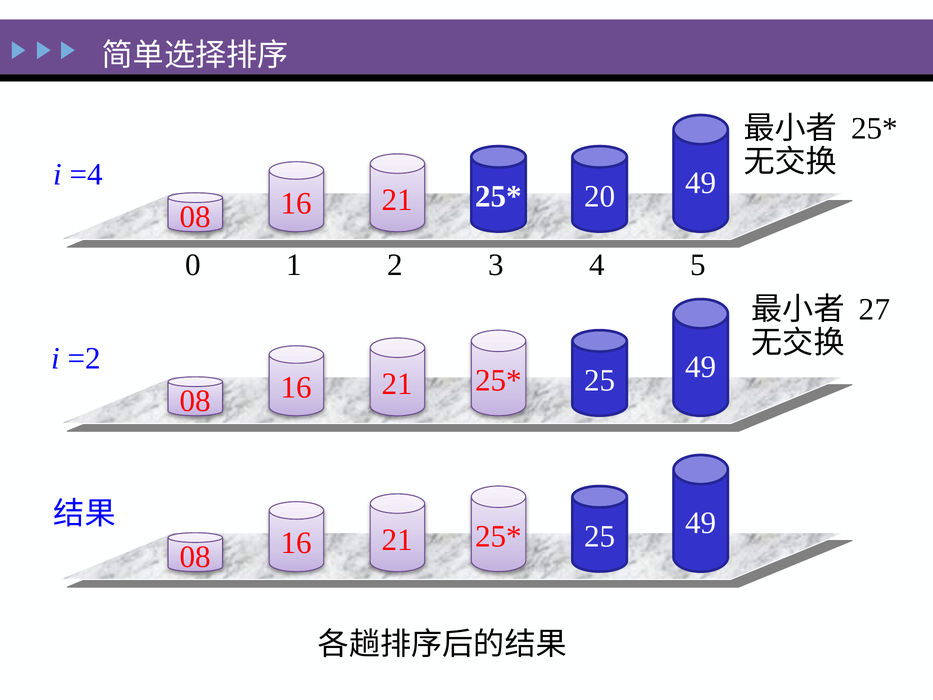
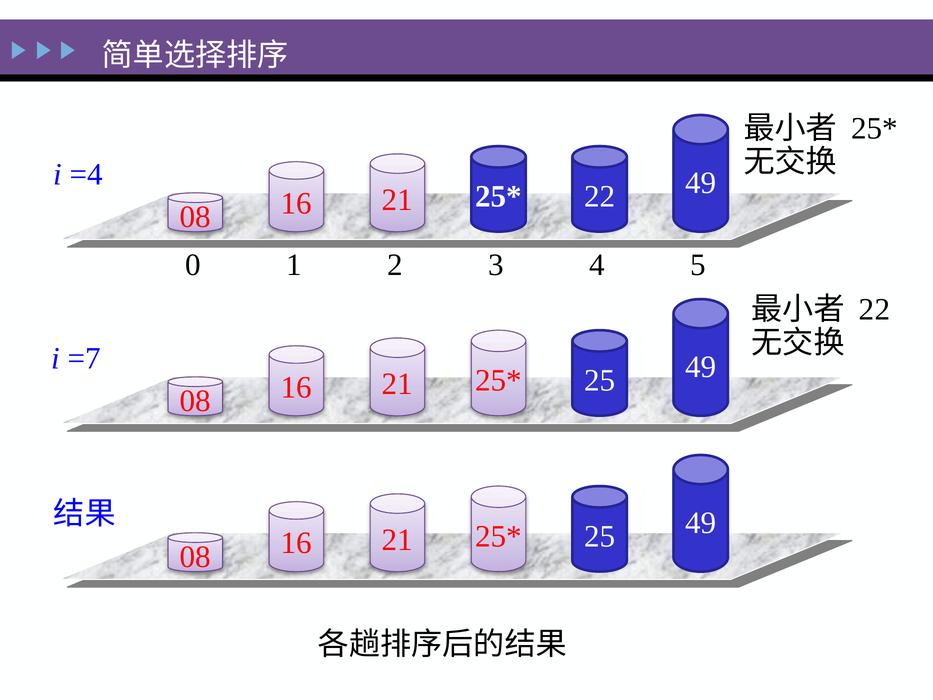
16 20: 20 -> 22 (600, 196)
27: 27 -> 22 (875, 309)
=2: =2 -> =7 (84, 359)
